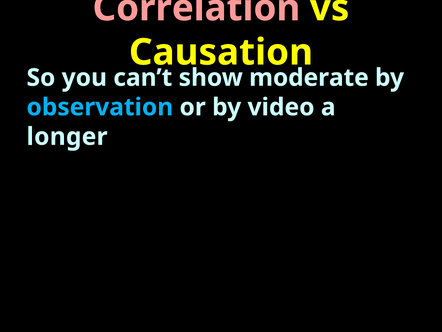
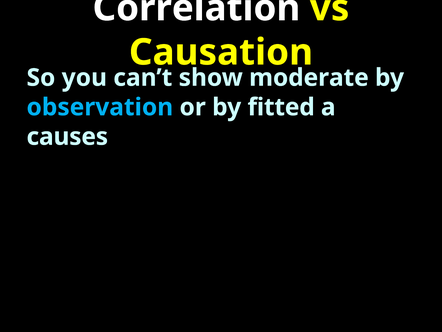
Correlation colour: pink -> white (196, 8)
video: video -> fitted (281, 107)
longer: longer -> causes (67, 137)
